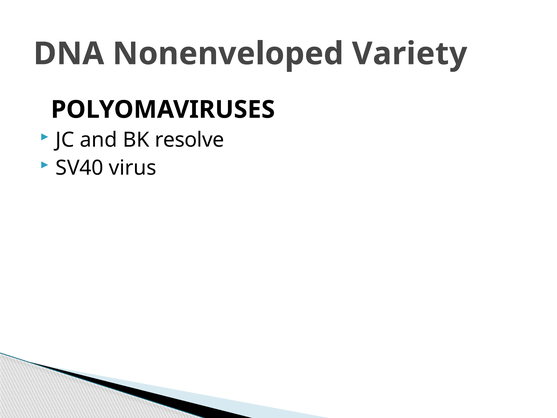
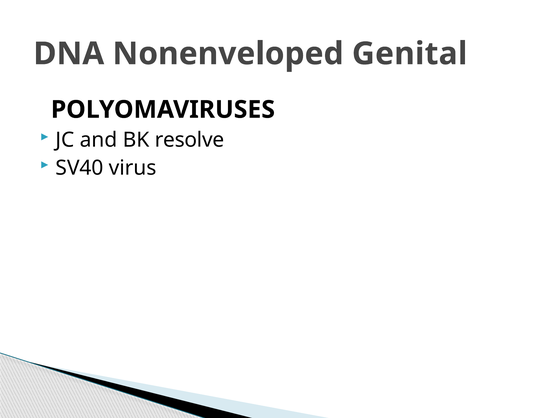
Variety: Variety -> Genital (410, 54)
